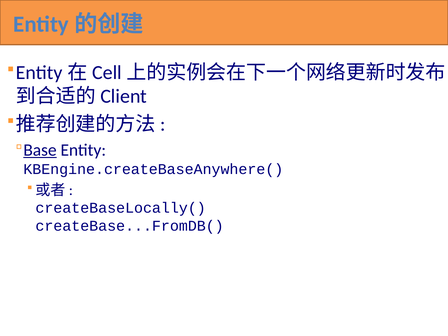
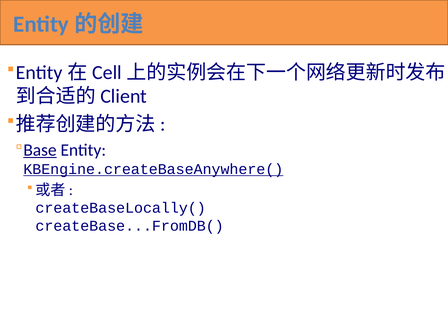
KBEngine.createBaseAnywhere( underline: none -> present (153, 169)
